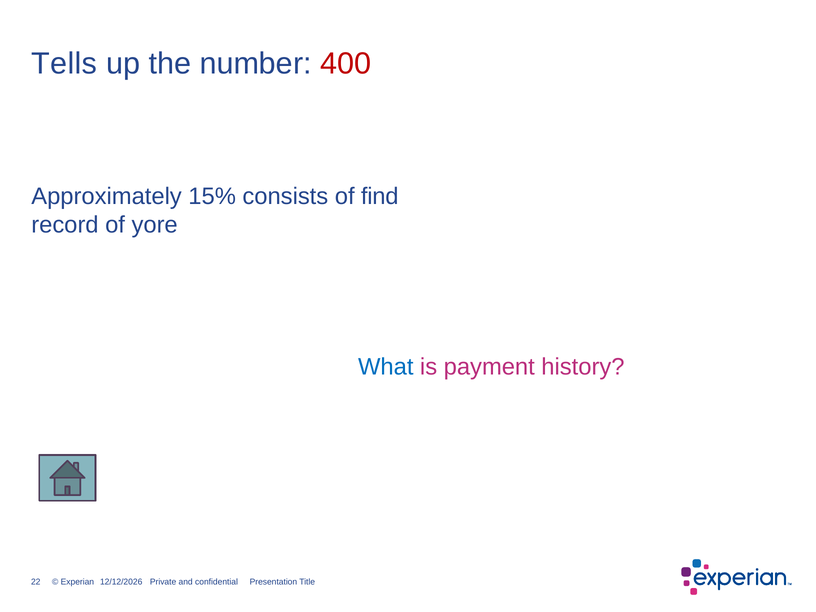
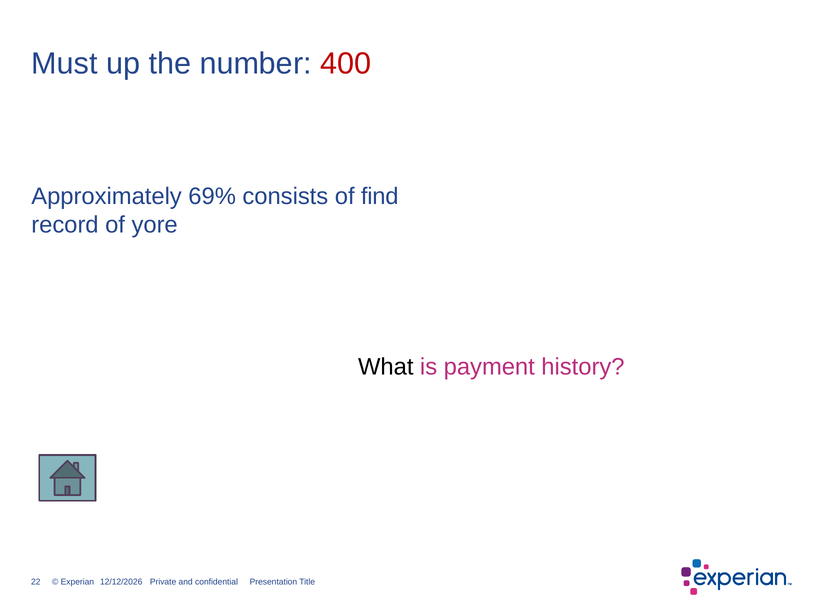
Tells: Tells -> Must (64, 63)
15%: 15% -> 69% (212, 196)
What colour: blue -> black (386, 367)
